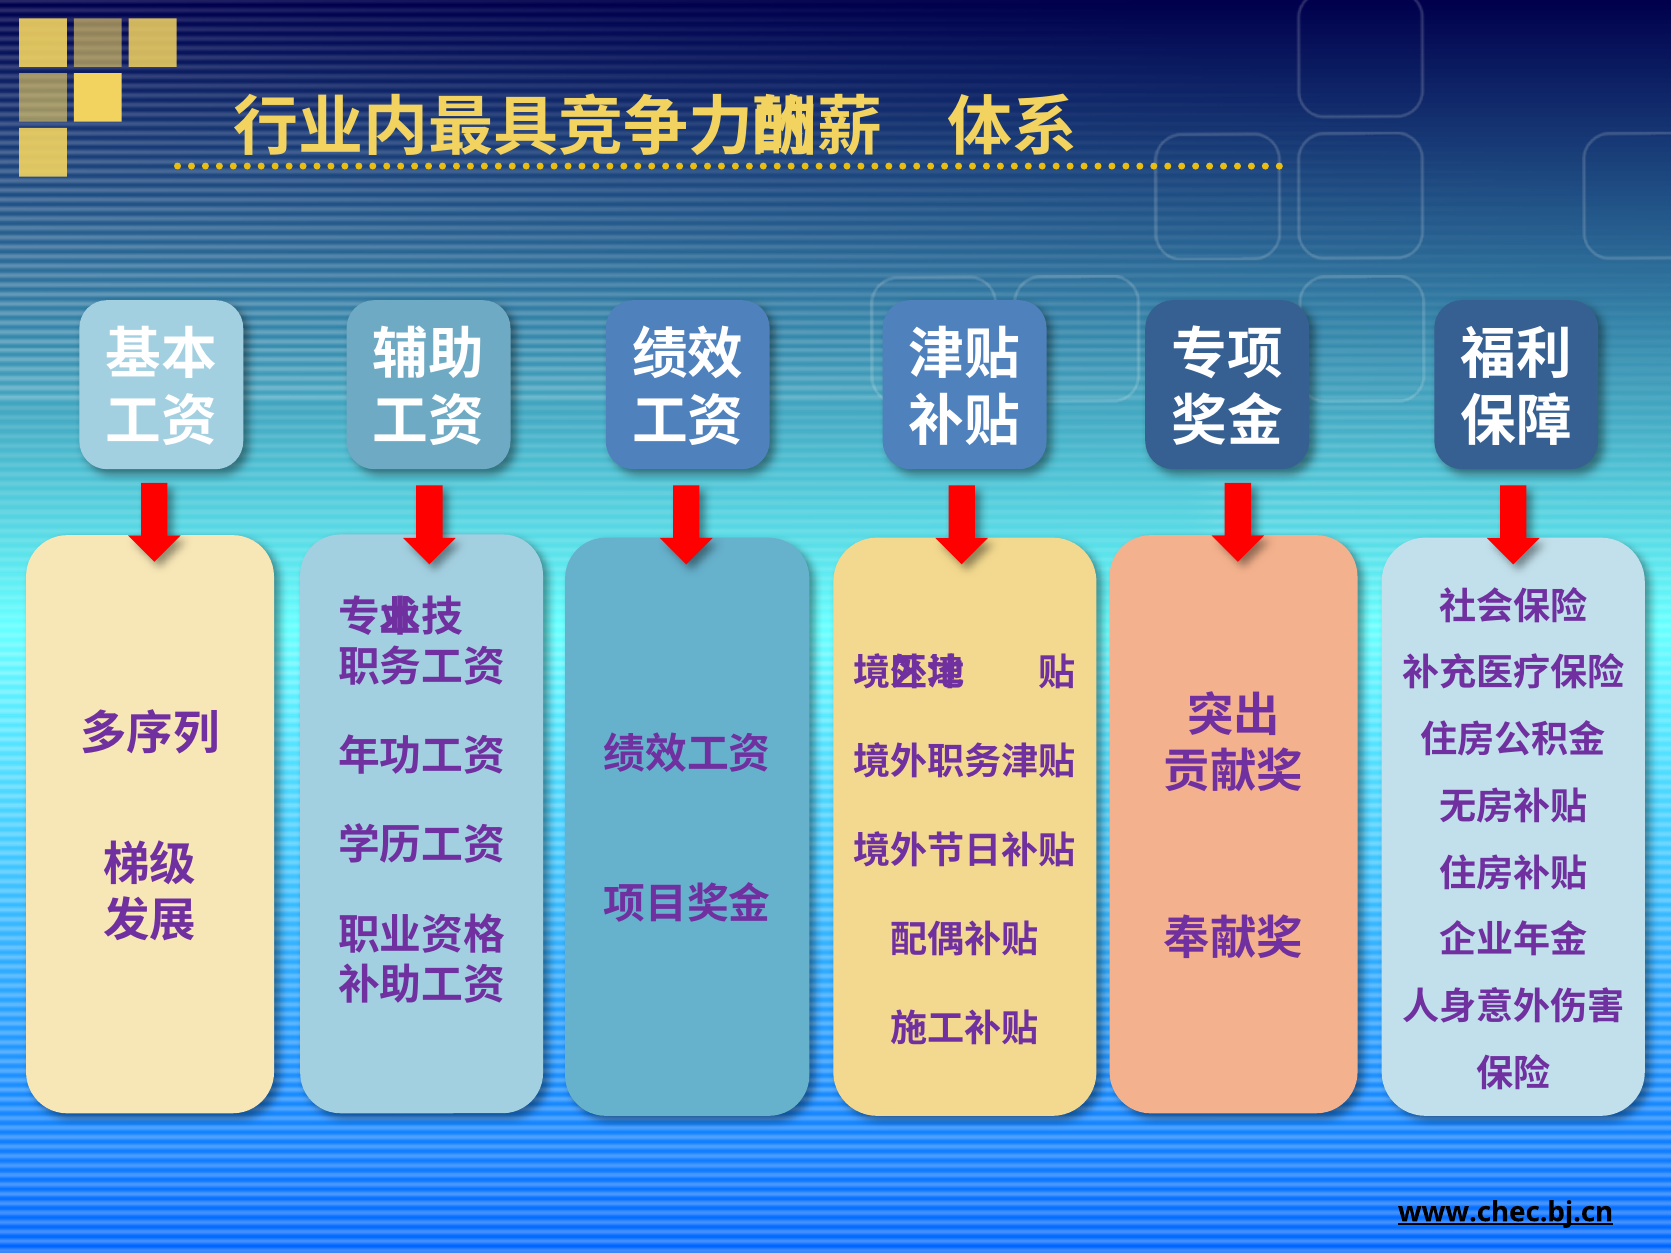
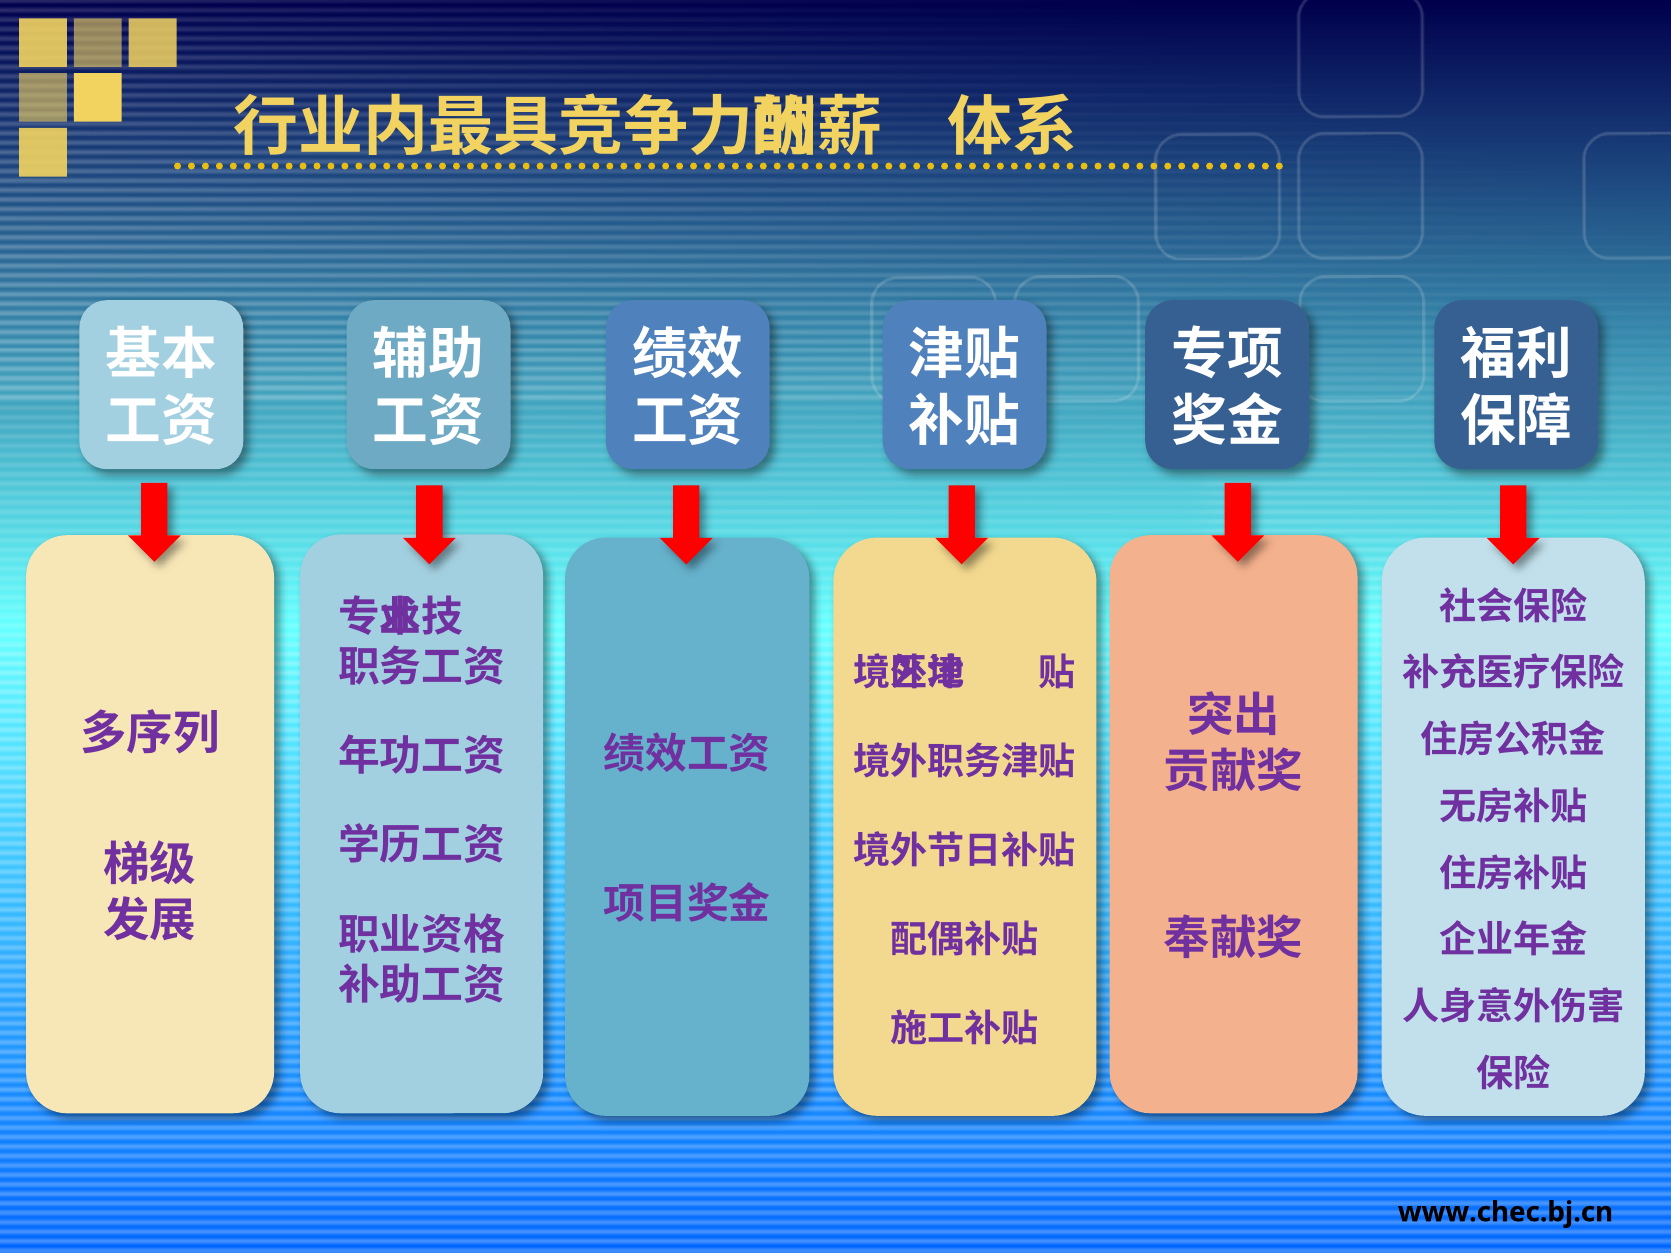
www.chec.bj.cn underline: present -> none (1506, 1212)
